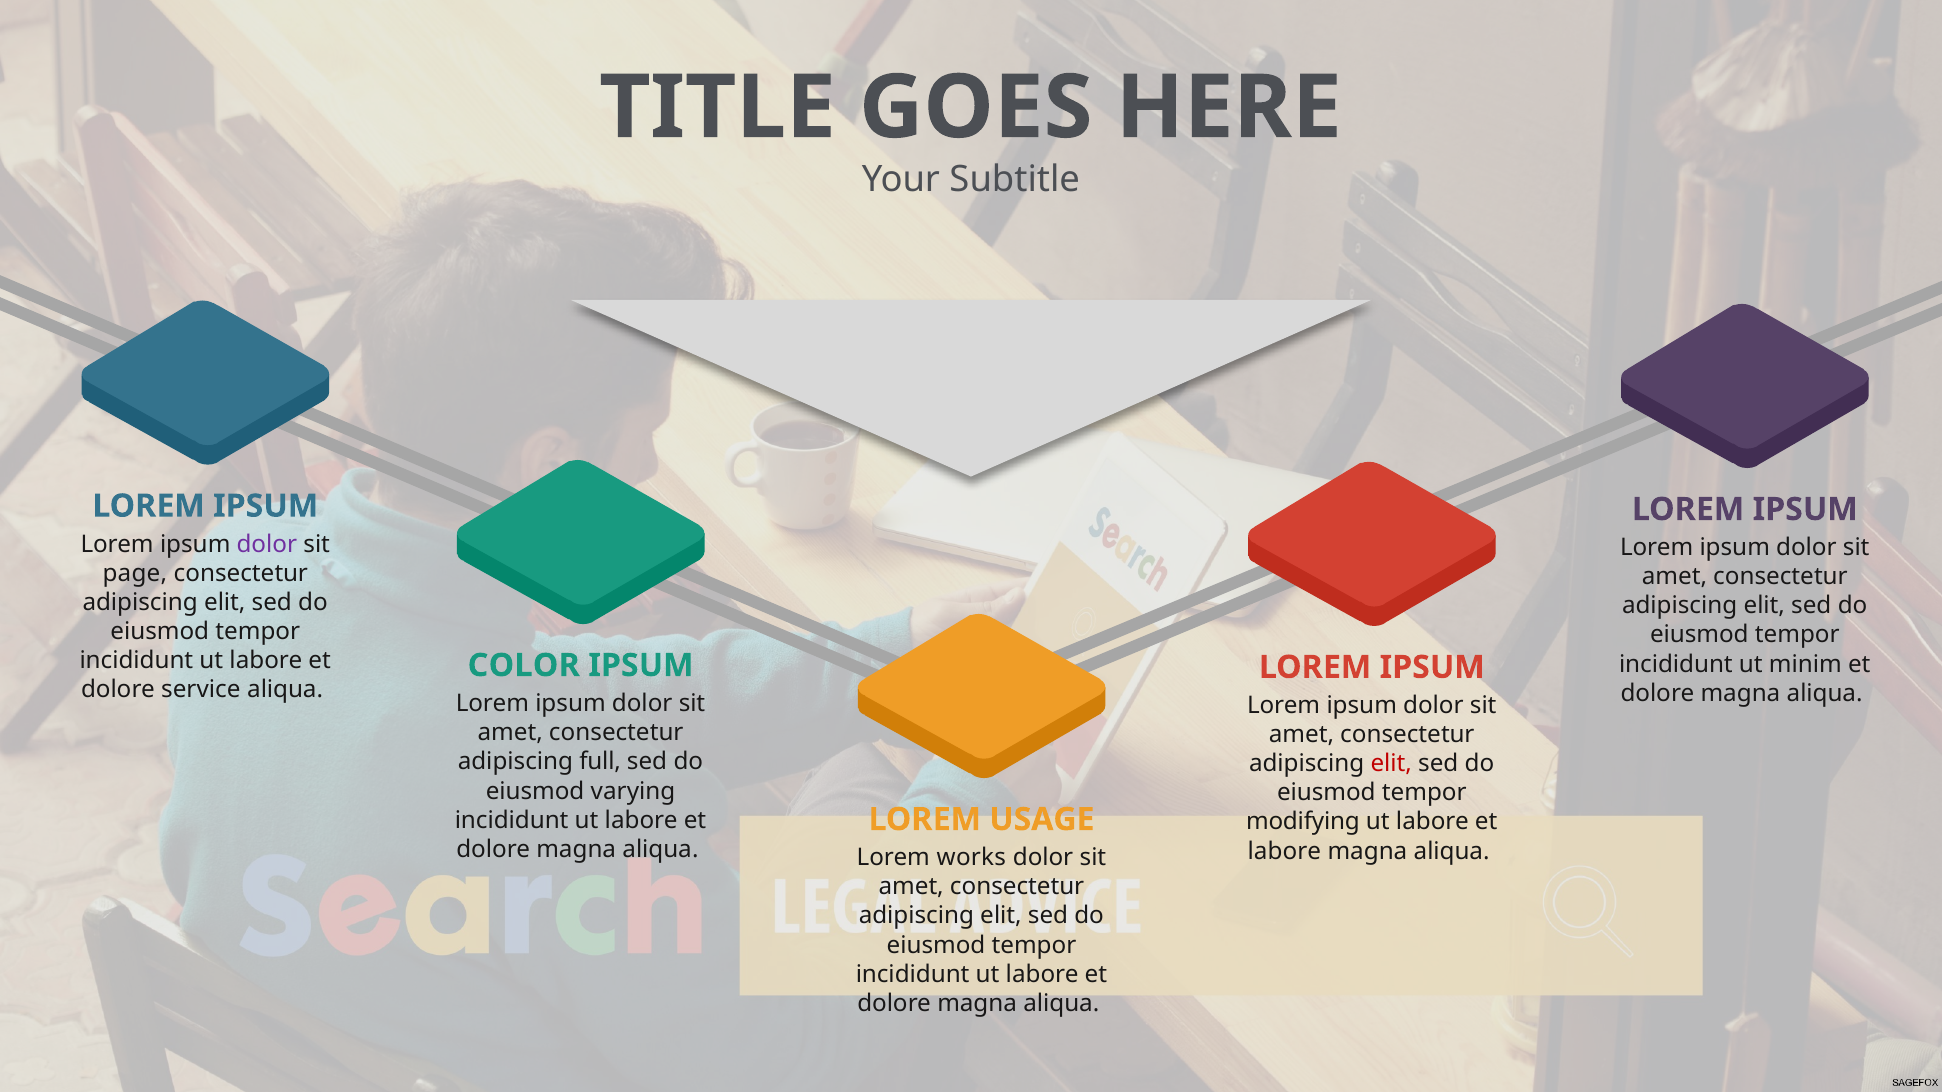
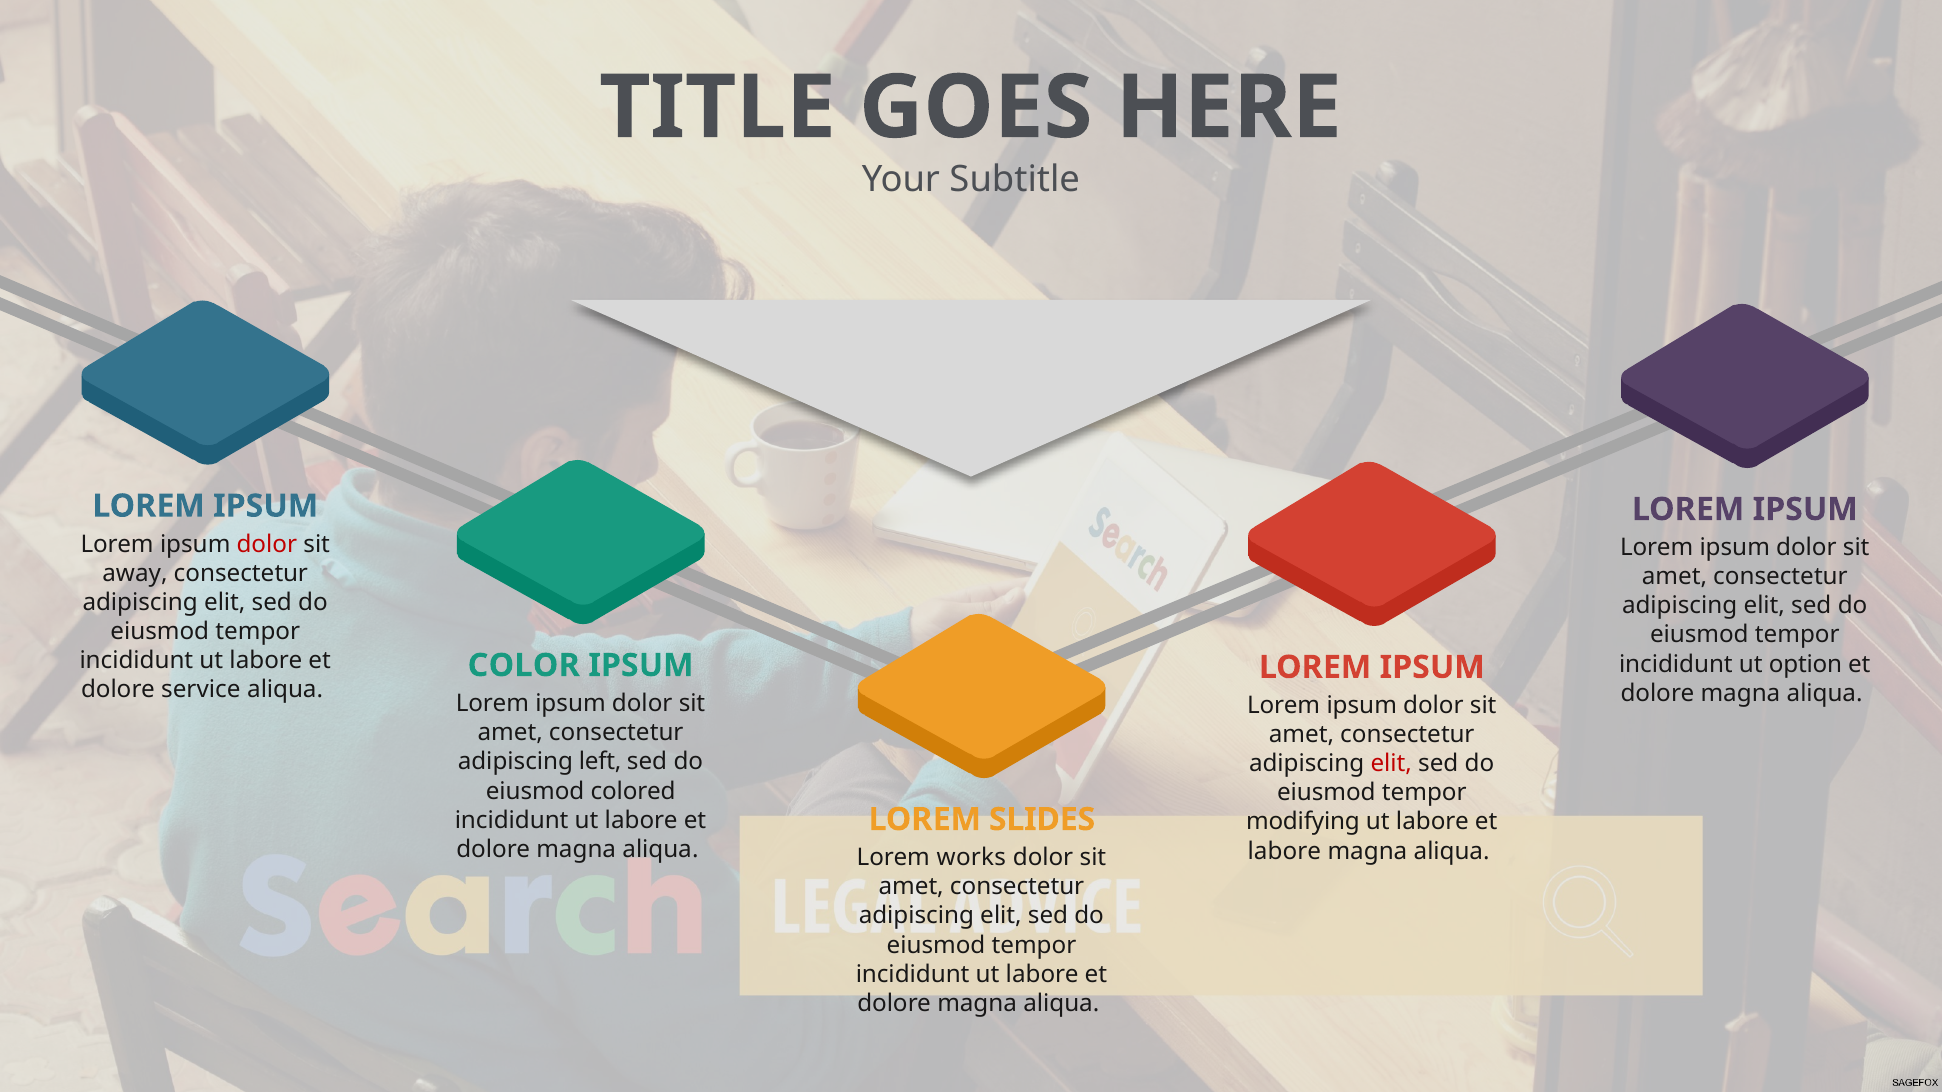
dolor colour: purple -> red (267, 544)
page: page -> away (135, 574)
minim: minim -> option (1805, 664)
full: full -> left (600, 762)
varying: varying -> colored (633, 791)
USAGE: USAGE -> SLIDES (1042, 820)
